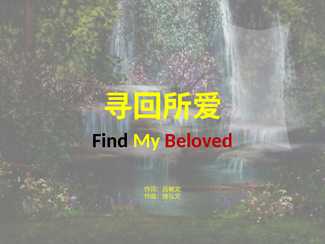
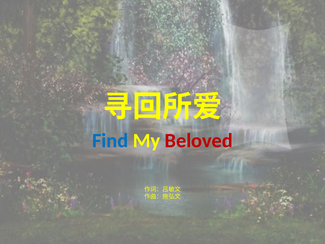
Find colour: black -> blue (110, 141)
